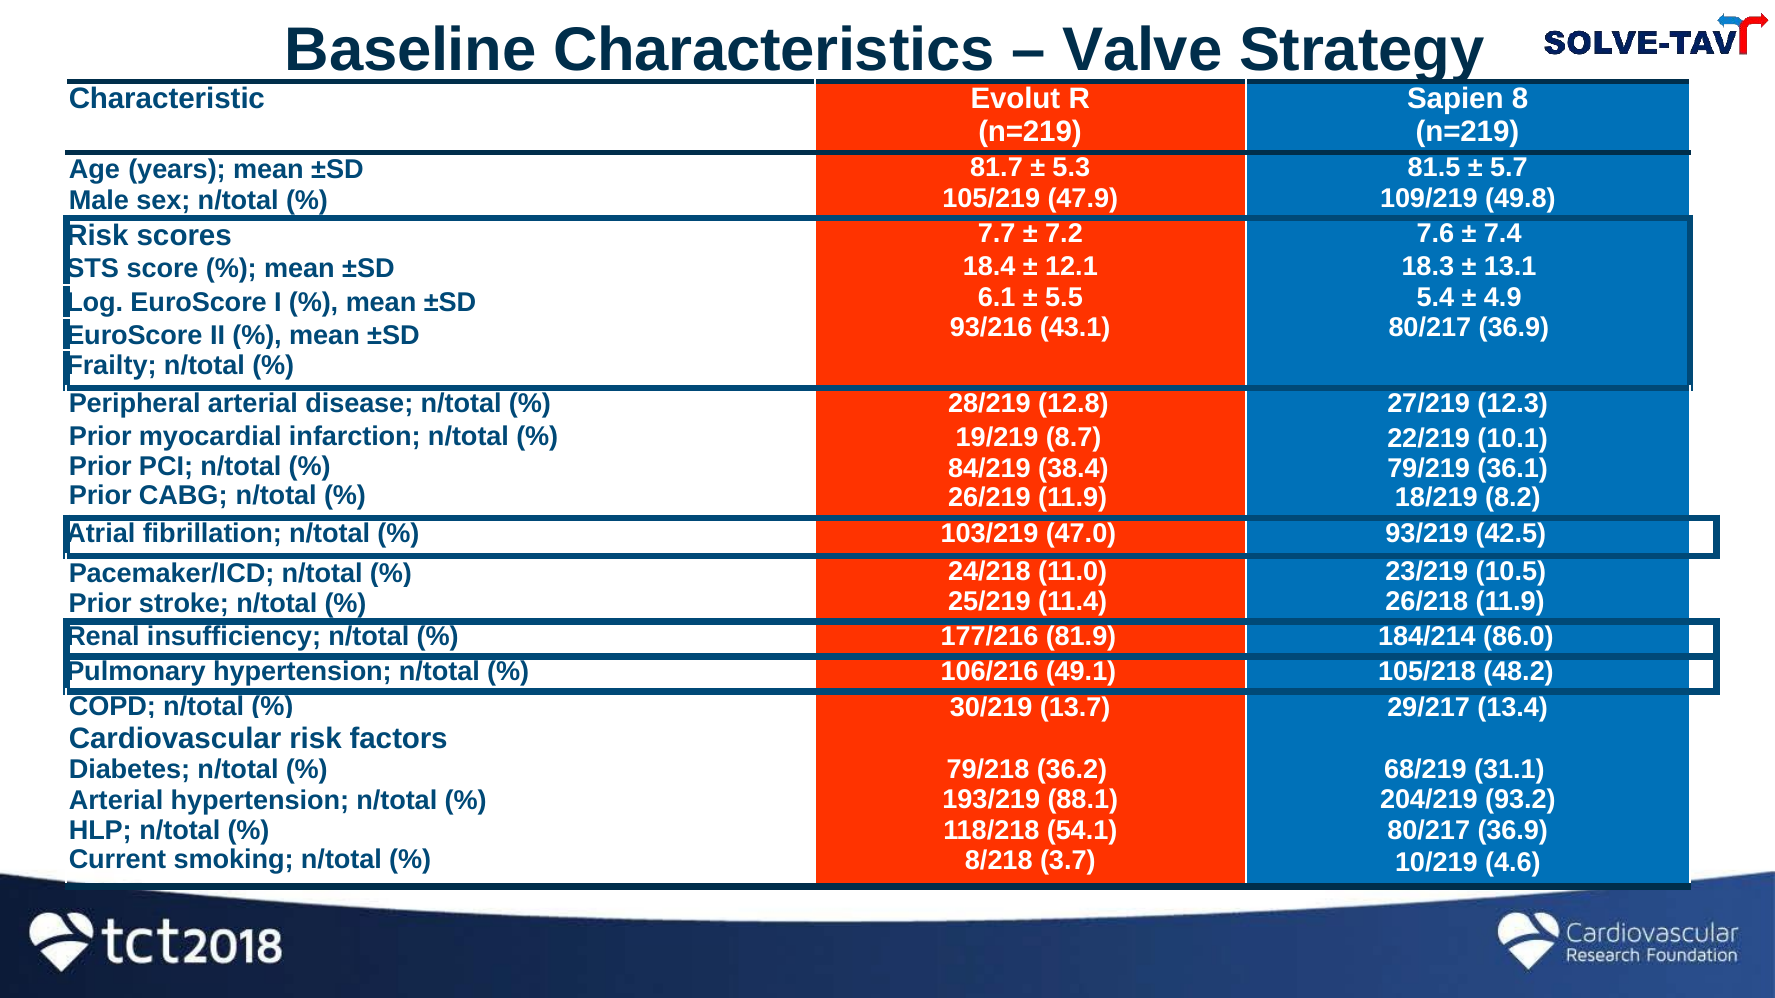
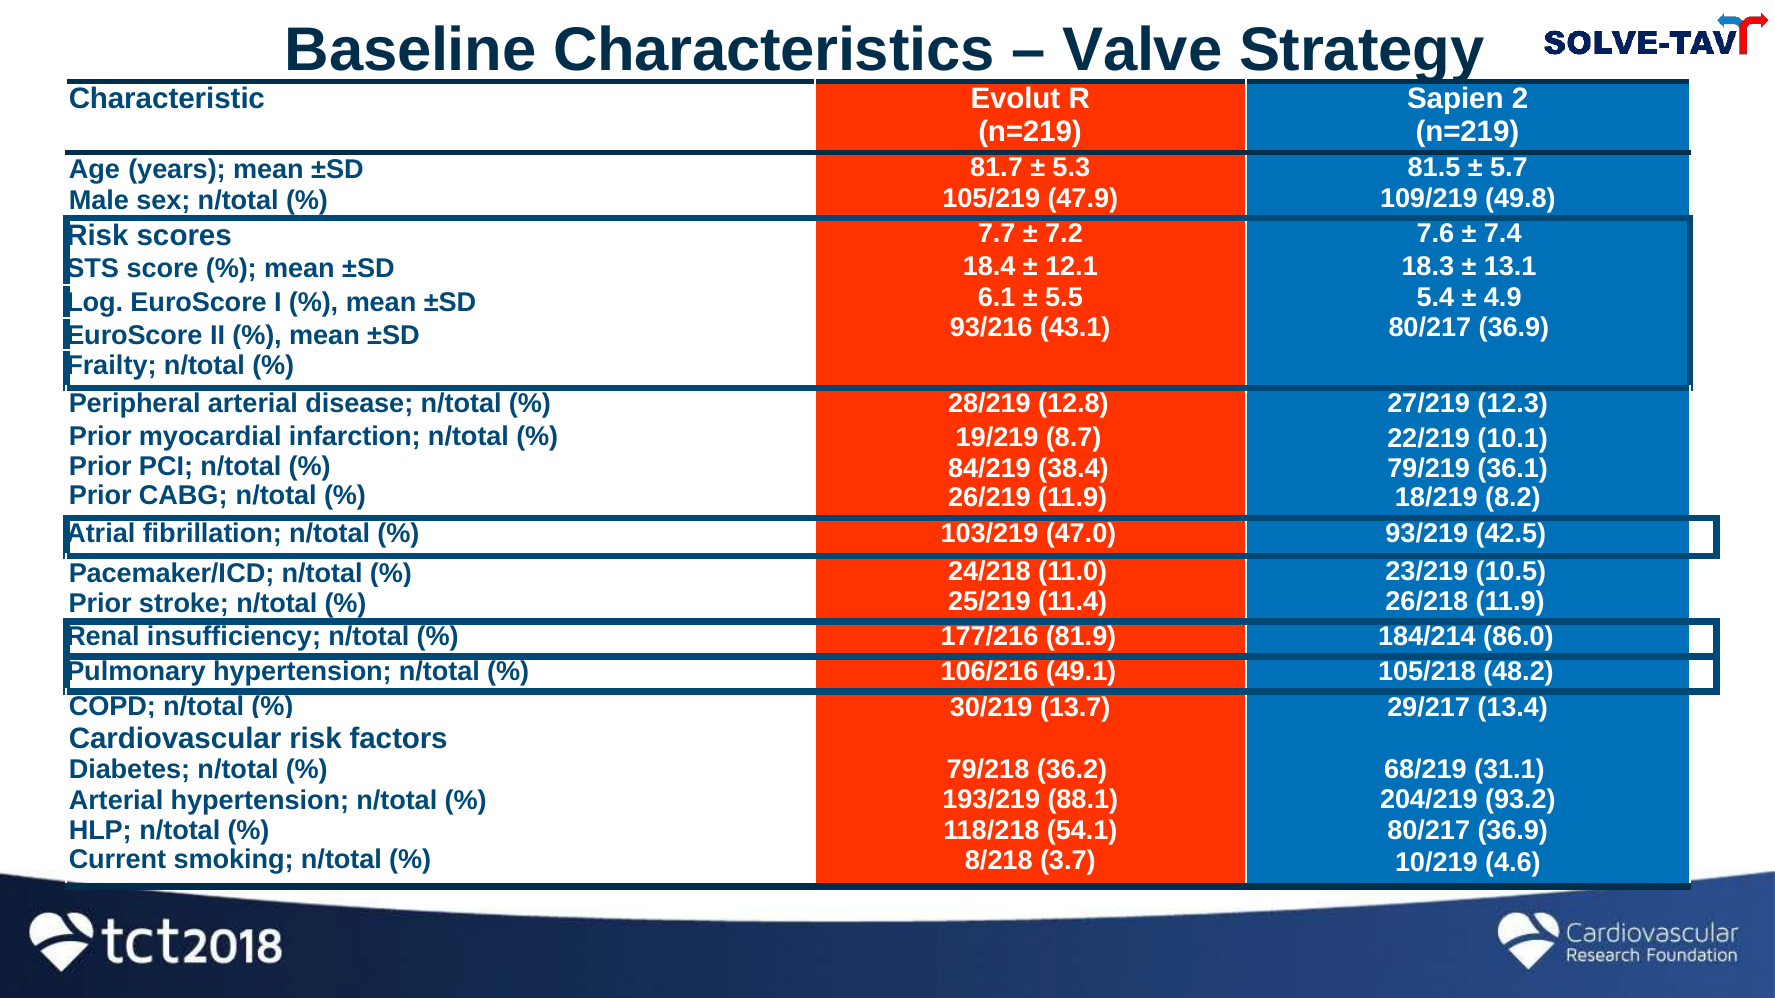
8: 8 -> 2 (1520, 98)
